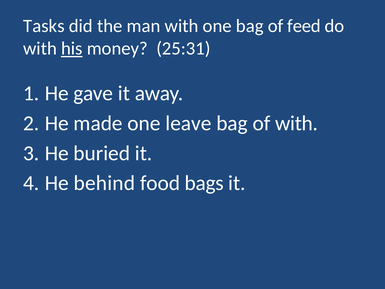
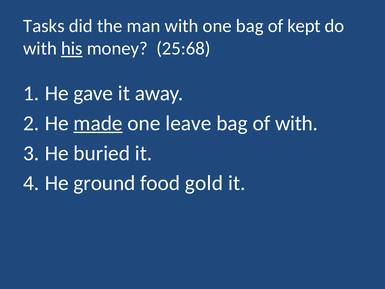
feed: feed -> kept (304, 26)
25:31: 25:31 -> 25:68 (183, 48)
made underline: none -> present (98, 123)
behind: behind -> ground (104, 183)
bags: bags -> gold (204, 183)
